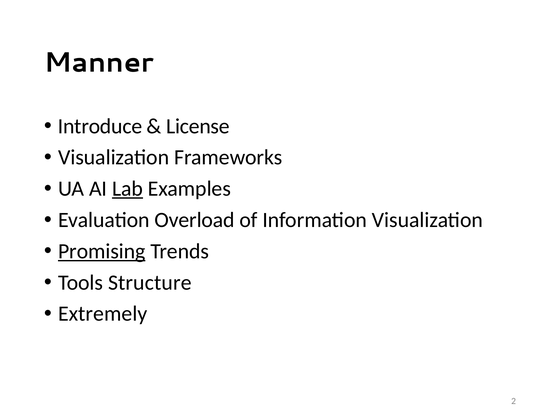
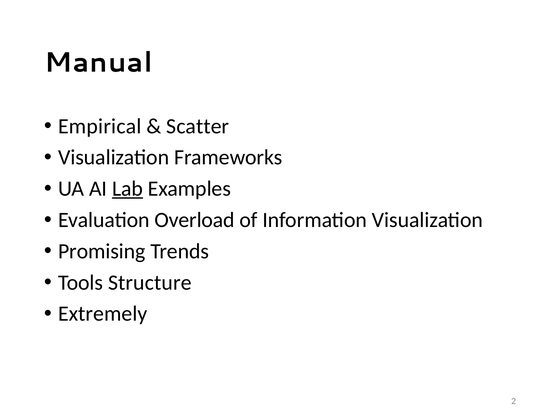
Manner: Manner -> Manual (98, 63)
Introduce: Introduce -> Empirical (100, 126)
License: License -> Scatter (198, 126)
Promising underline: present -> none (102, 251)
